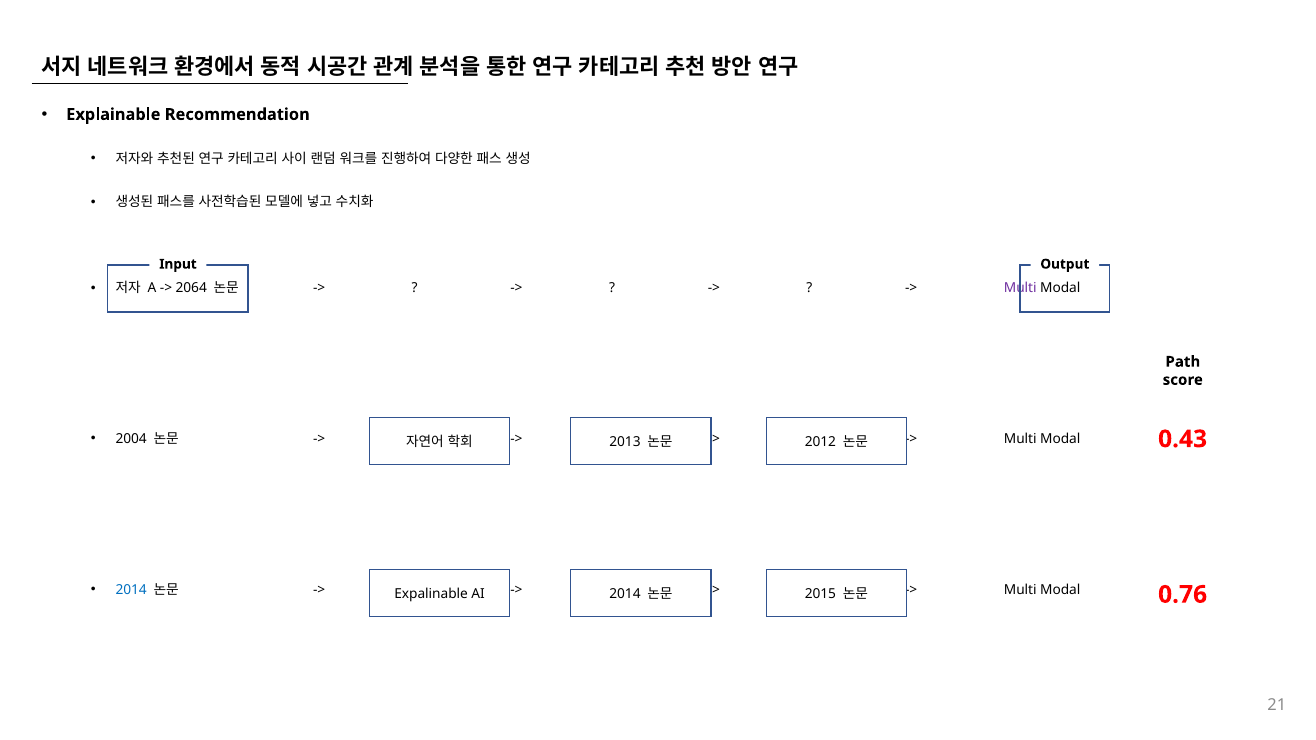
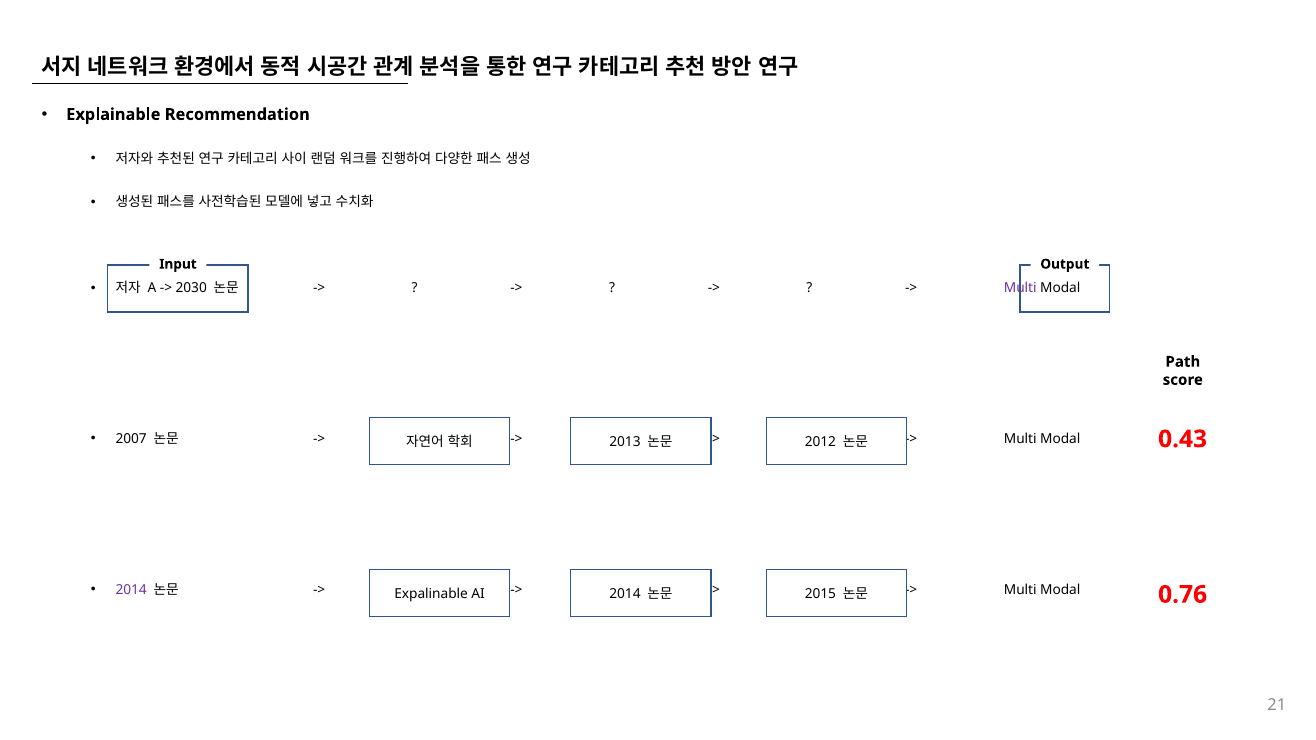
2064: 2064 -> 2030 (191, 288)
2004: 2004 -> 2007 (131, 439)
2014 colour: blue -> purple (131, 590)
